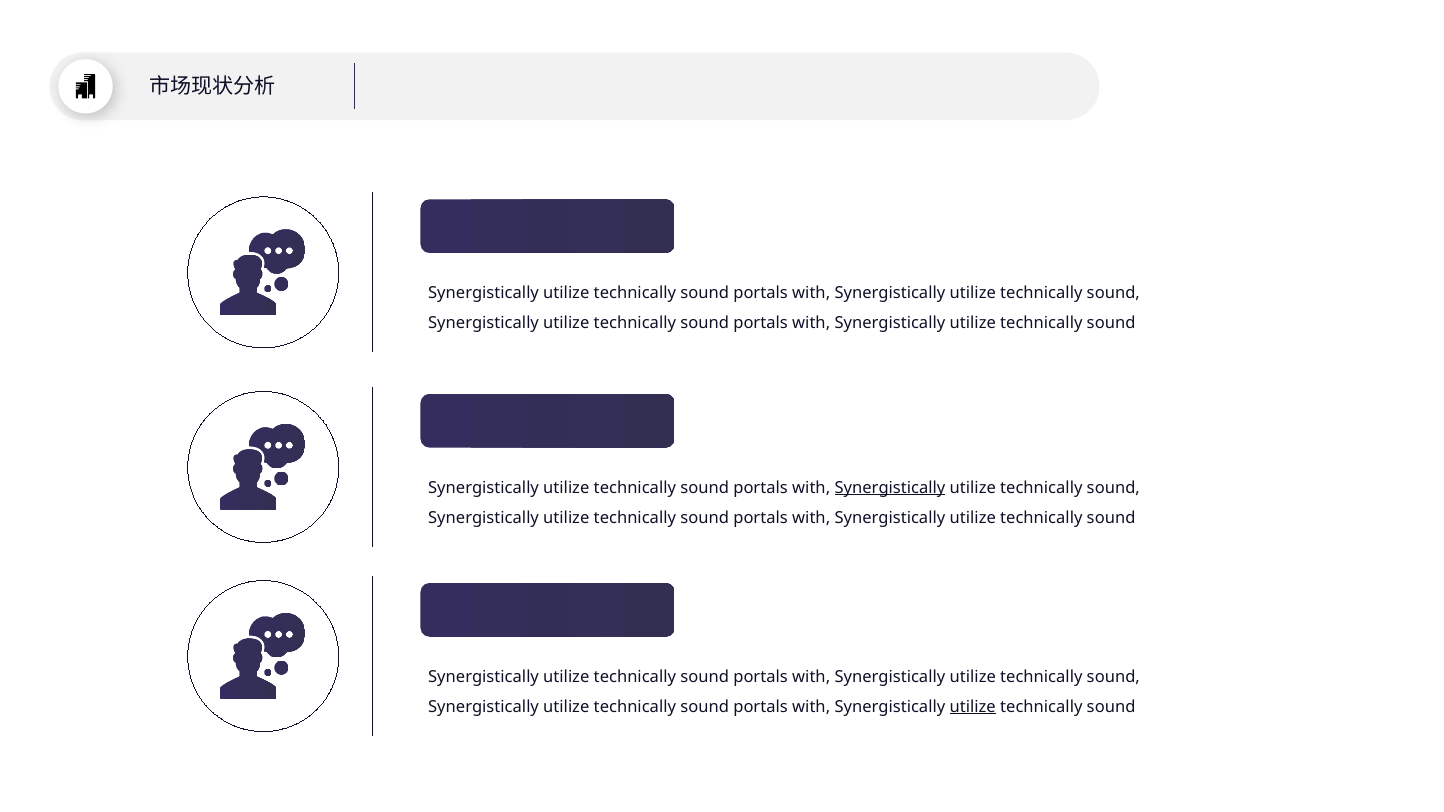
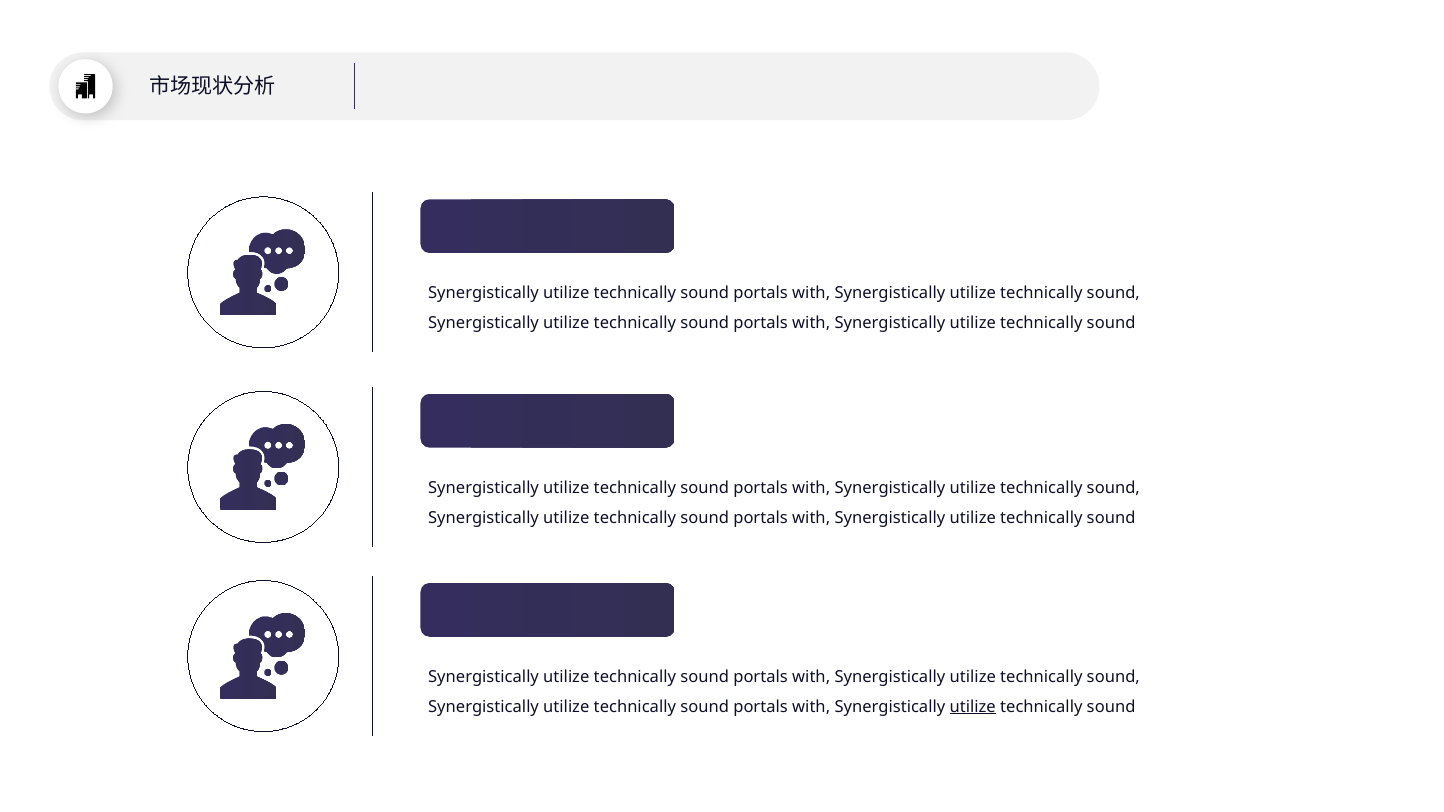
Synergistically underline: present -> none (890, 488)
